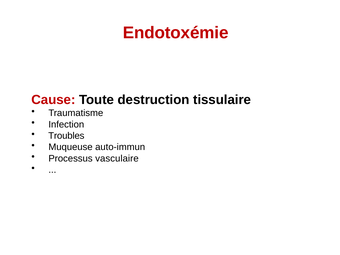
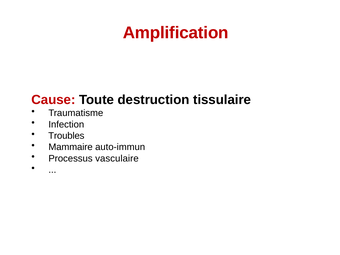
Endotoxémie: Endotoxémie -> Amplification (176, 33)
Muqueuse: Muqueuse -> Mammaire (71, 147)
